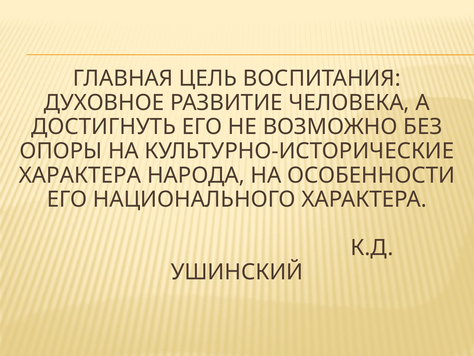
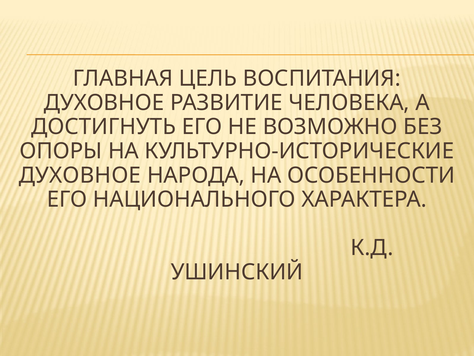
ХАРАКТЕРА: ХАРАКТЕРА -> ДУХОВНОЕ (80, 175)
